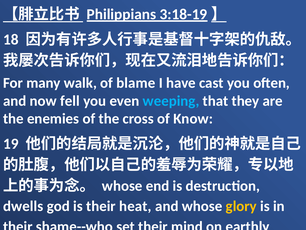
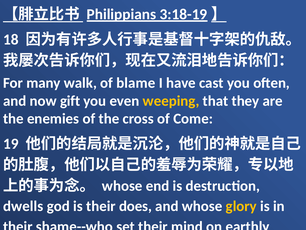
fell: fell -> gift (70, 101)
weeping colour: light blue -> yellow (171, 101)
Know: Know -> Come (193, 118)
heat: heat -> does (135, 206)
